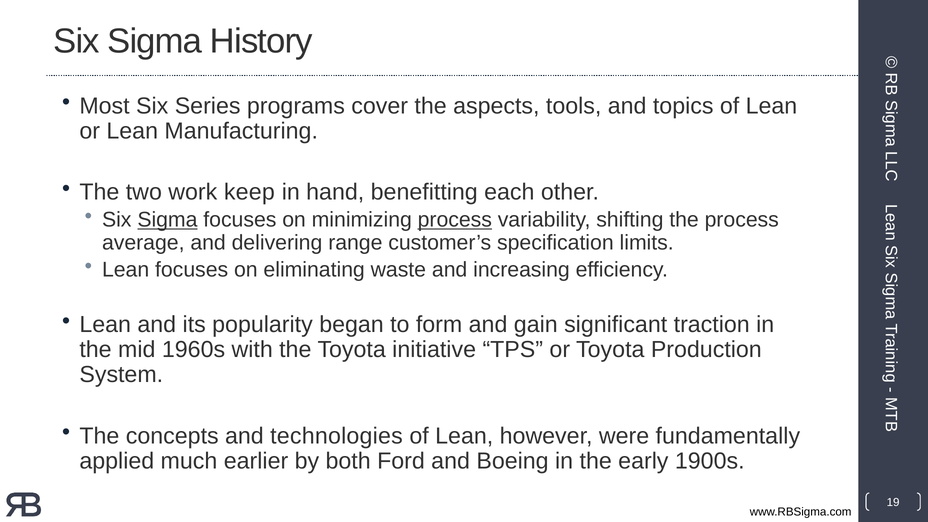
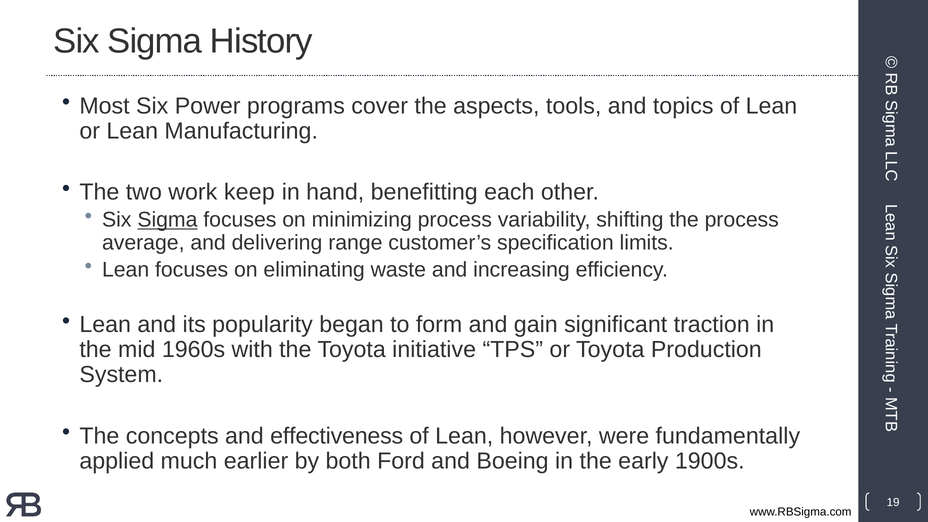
Series: Series -> Power (208, 106)
process underline: present -> none (455, 220)
technologies: technologies -> effectiveness (337, 436)
